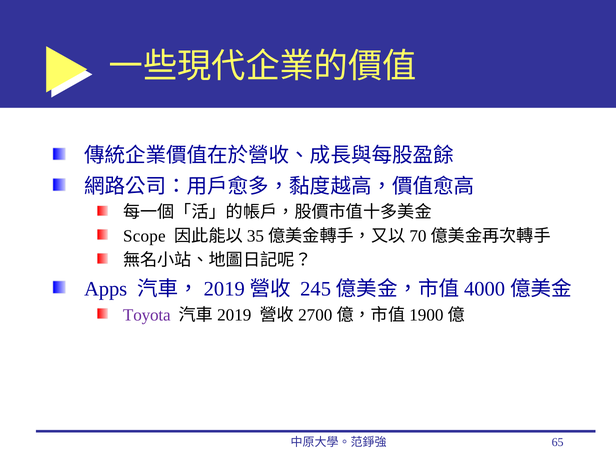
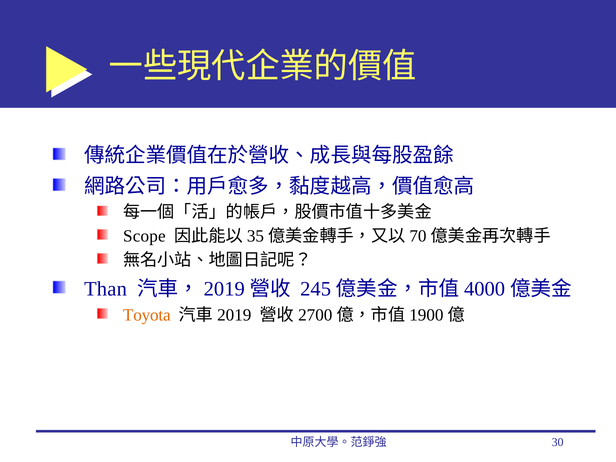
Apps: Apps -> Than (106, 289)
Toyota colour: purple -> orange (147, 315)
65: 65 -> 30 (558, 442)
